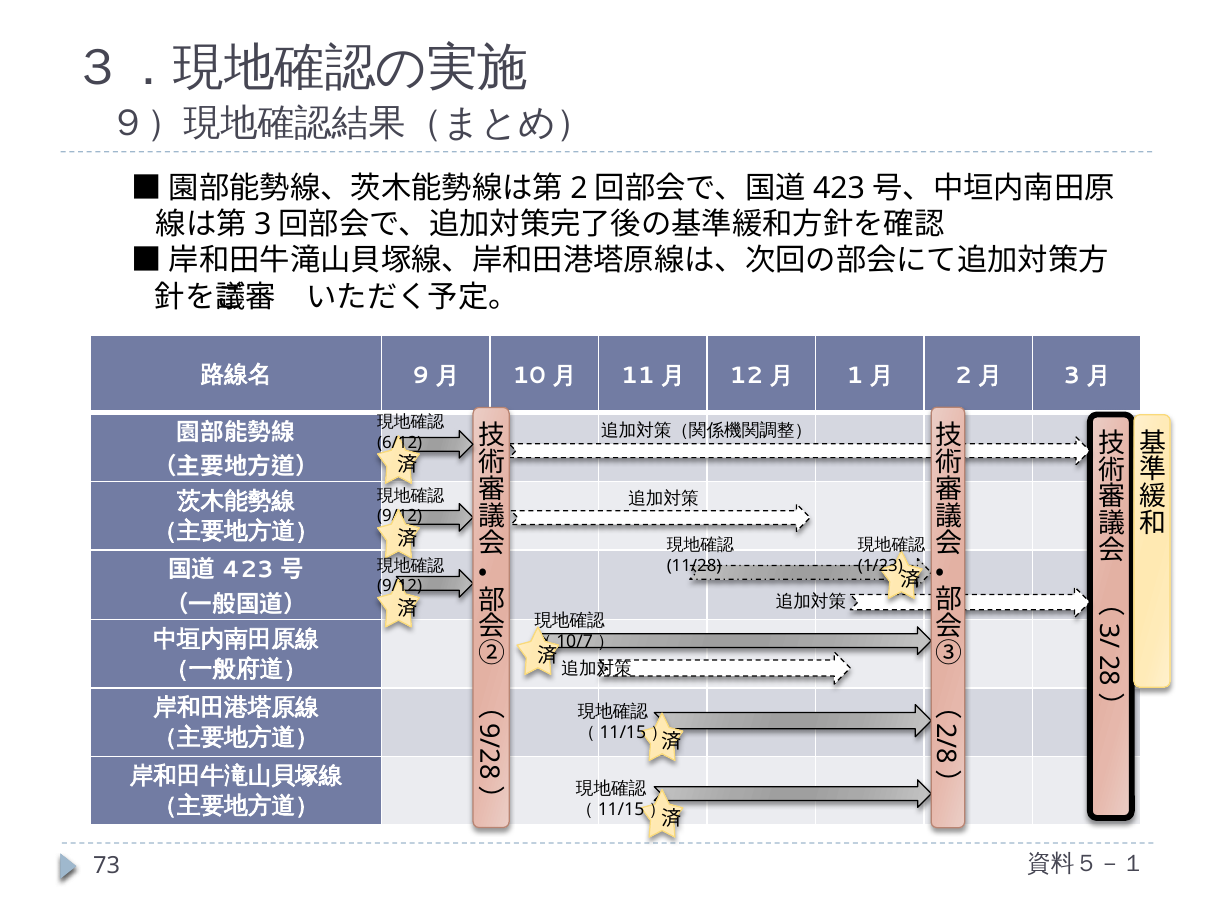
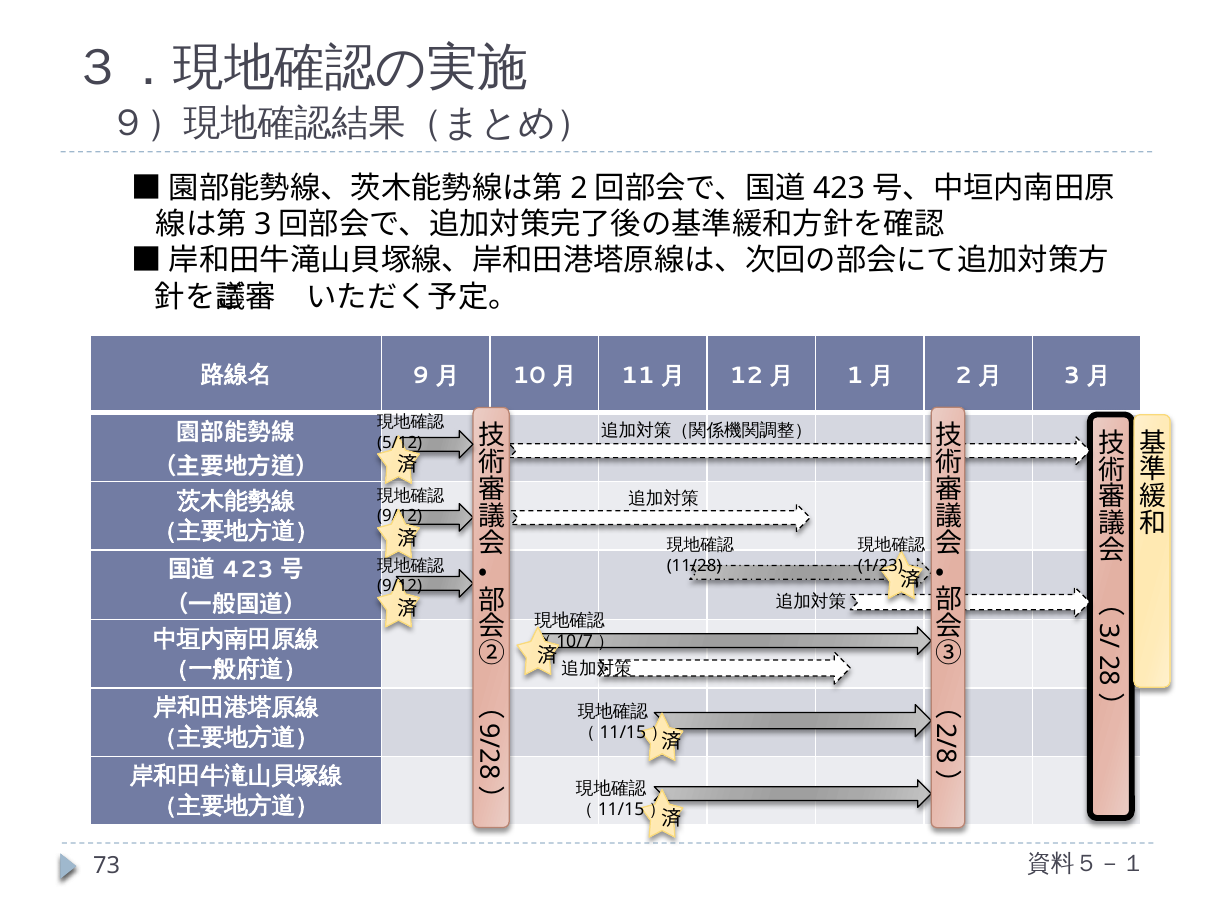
6/12: 6/12 -> 5/12 (400, 442)
